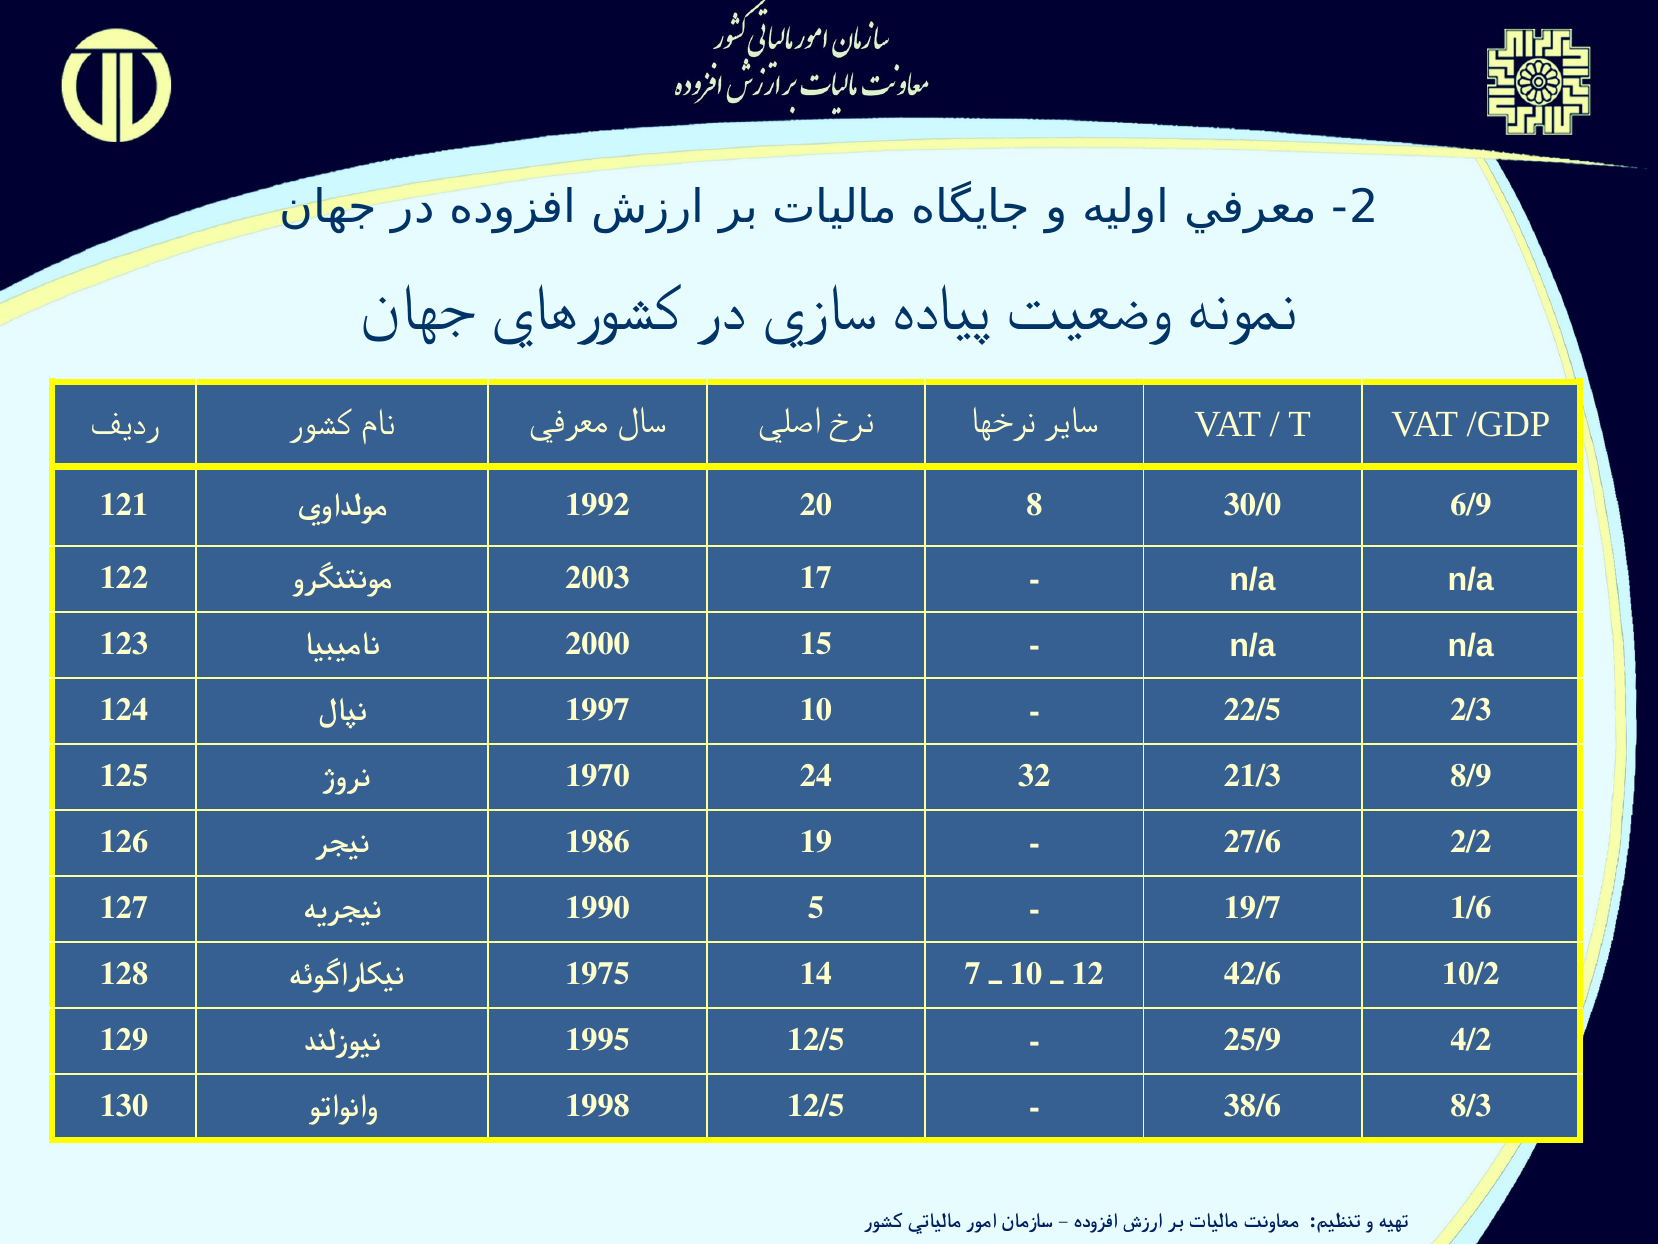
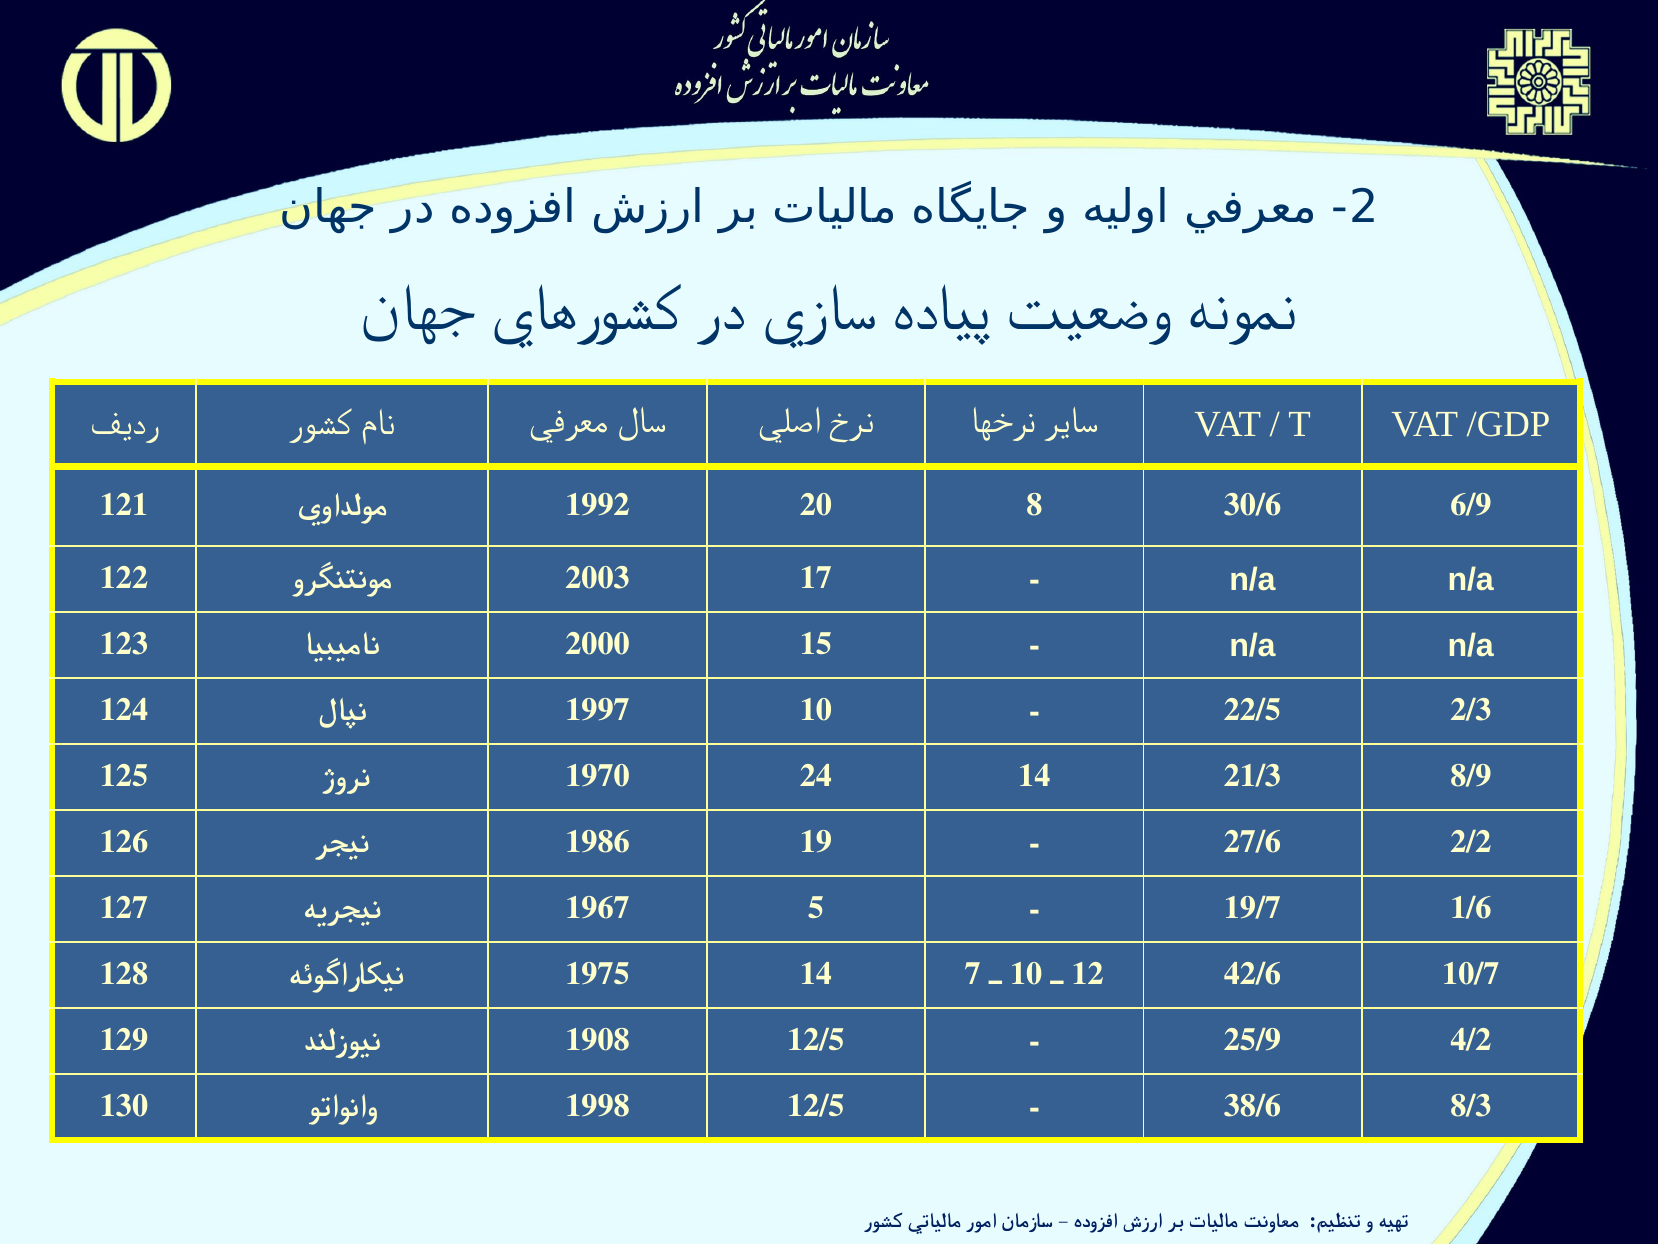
30/0: 30/0 -> 30/6 (1252, 505)
24 32: 32 -> 14 (1034, 776)
1990: 1990 -> 1967 (598, 908)
10/2: 10/2 -> 10/7 (1471, 974)
1995: 1995 -> 1908 (598, 1040)
